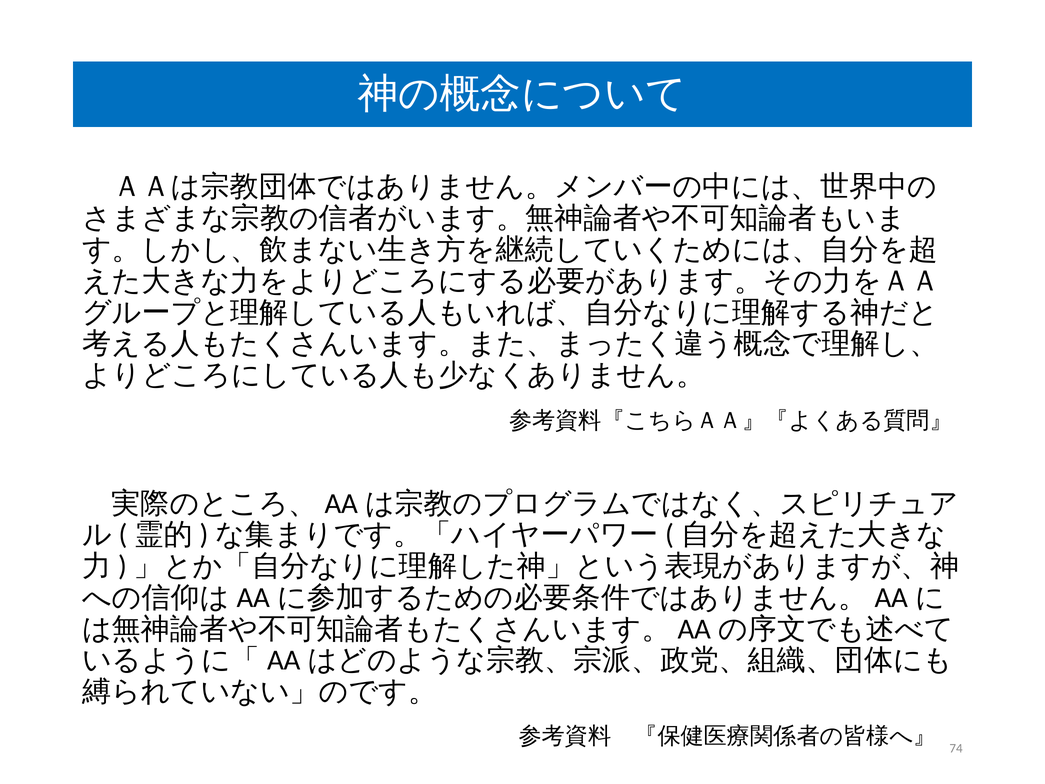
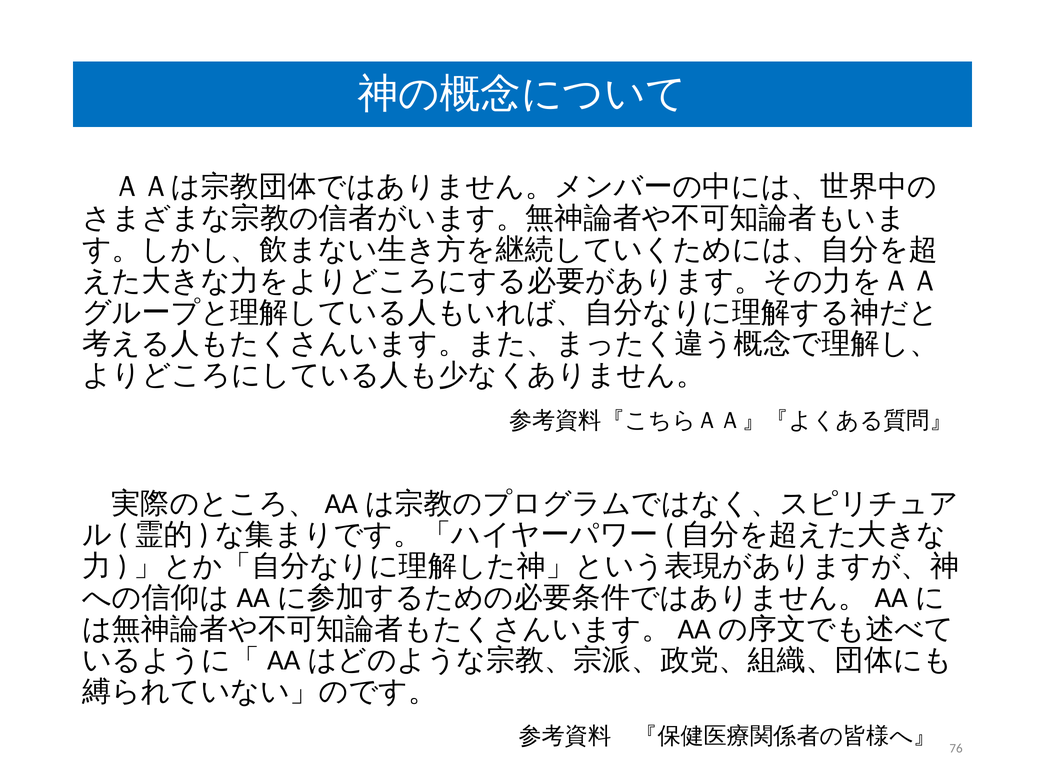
74: 74 -> 76 (956, 748)
